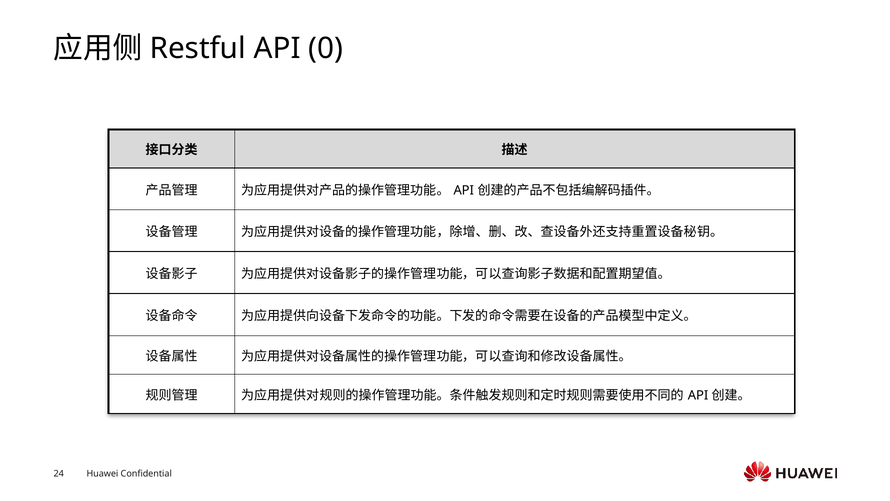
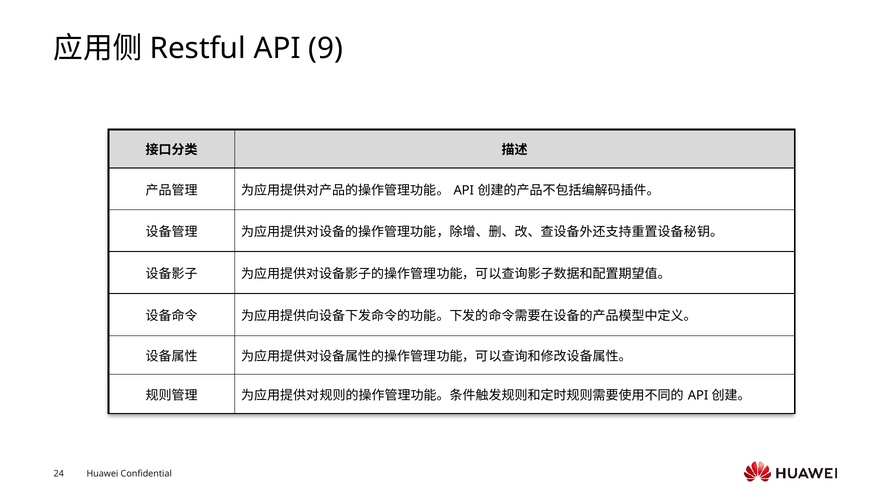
0: 0 -> 9 (326, 49)
